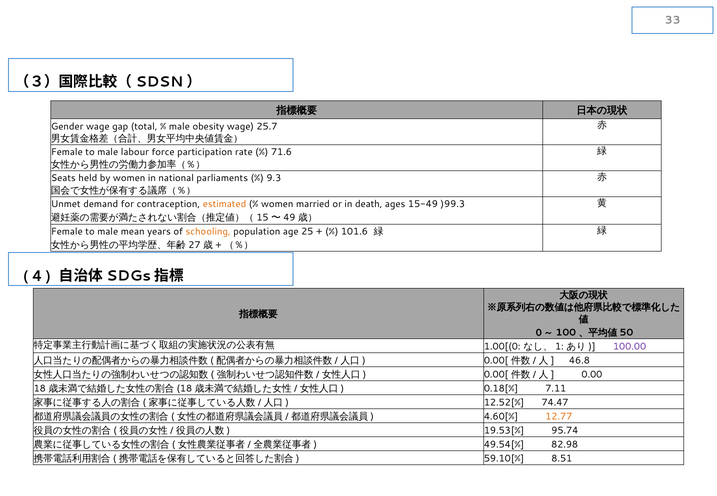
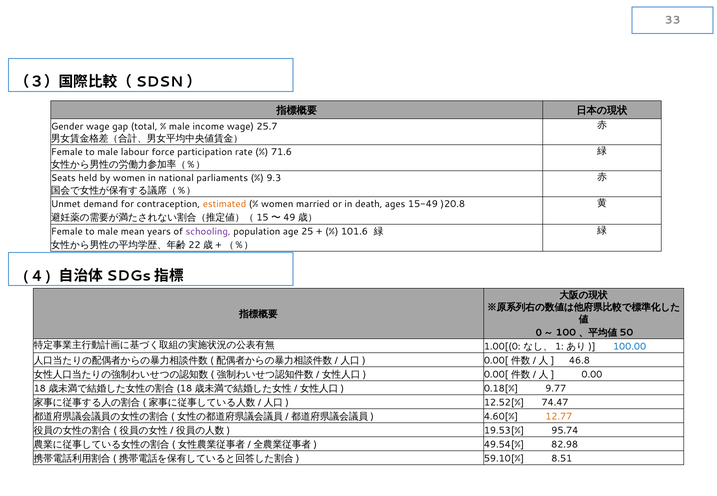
obesity: obesity -> income (208, 126)
)99.3: )99.3 -> )20.8 (453, 204)
schooling colour: orange -> purple (208, 232)
27: 27 -> 22 (194, 245)
100.00 colour: purple -> blue (630, 347)
7.11: 7.11 -> 9.77 (556, 389)
